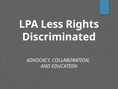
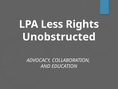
Discriminated: Discriminated -> Unobstructed (59, 37)
